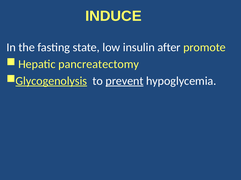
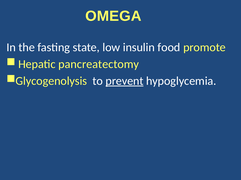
INDUCE: INDUCE -> OMEGA (113, 16)
after: after -> food (169, 47)
Glycogenolysis underline: present -> none (51, 81)
